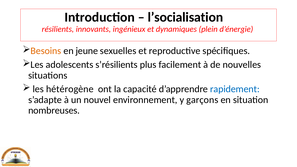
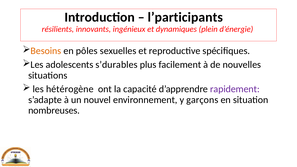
l’socialisation: l’socialisation -> l’participants (185, 17)
jeune: jeune -> pôles (87, 51)
s’résilients: s’résilients -> s’durables (117, 65)
rapidement colour: blue -> purple (235, 89)
